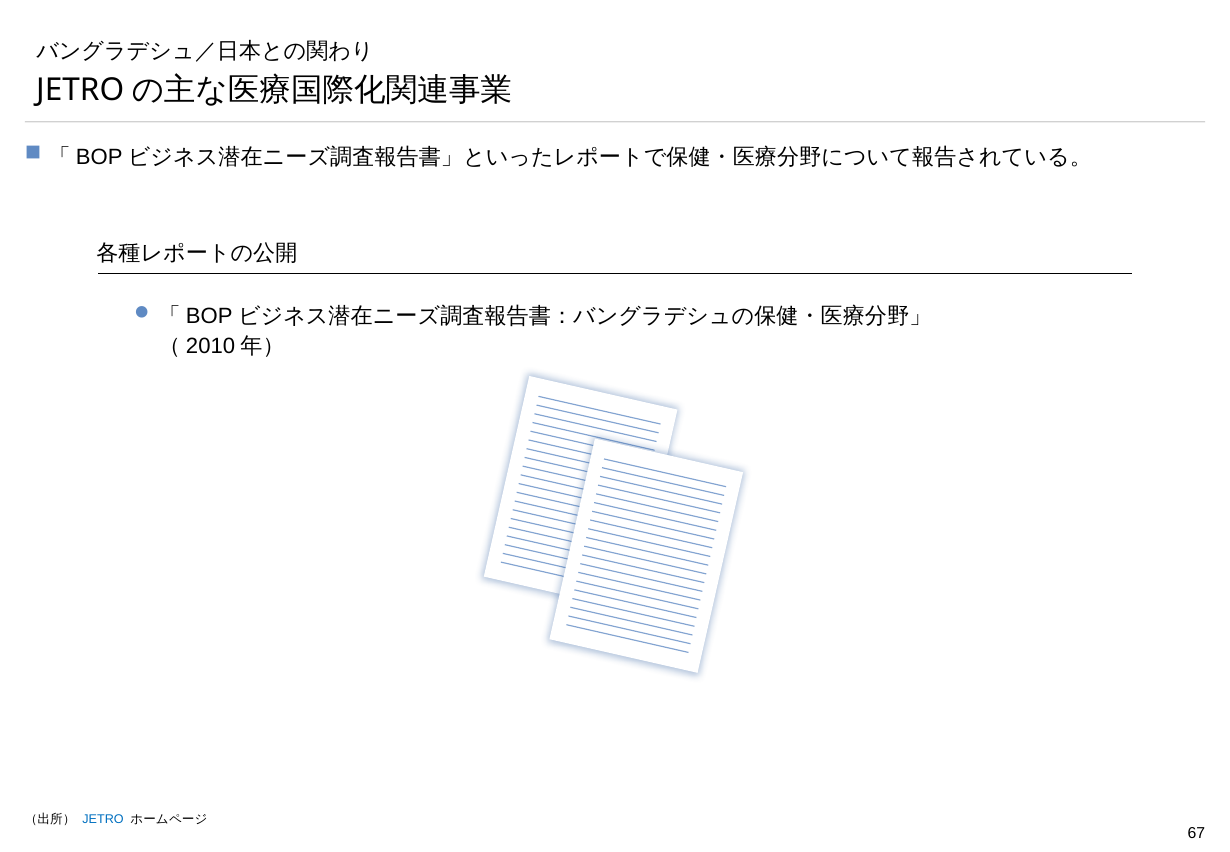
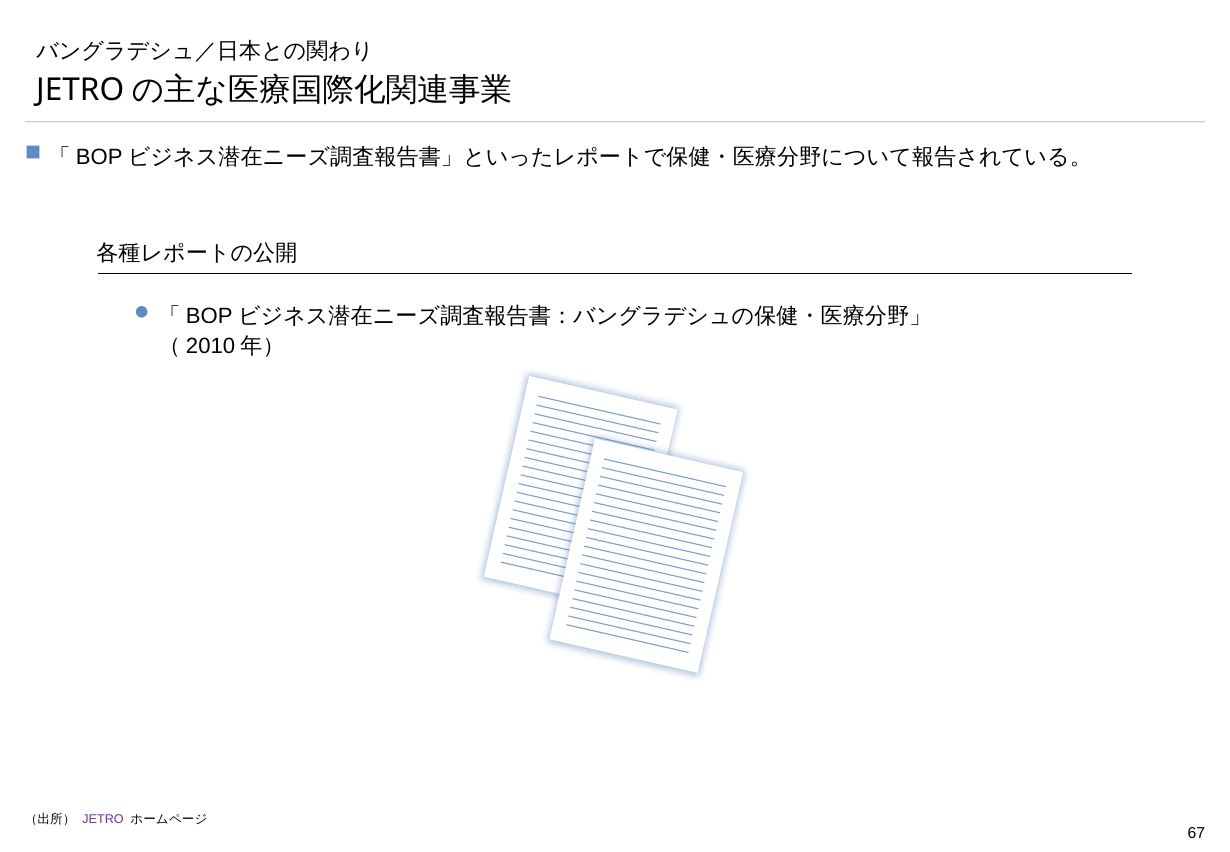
JETRO colour: blue -> purple (103, 819)
